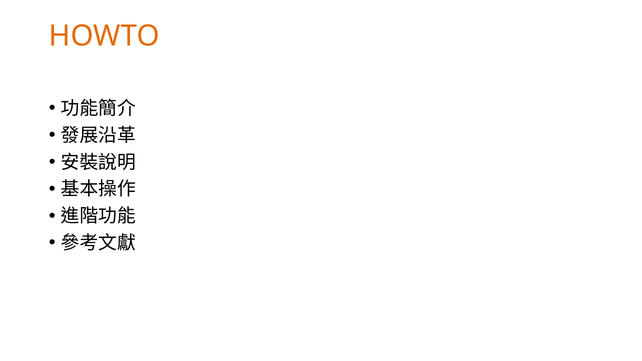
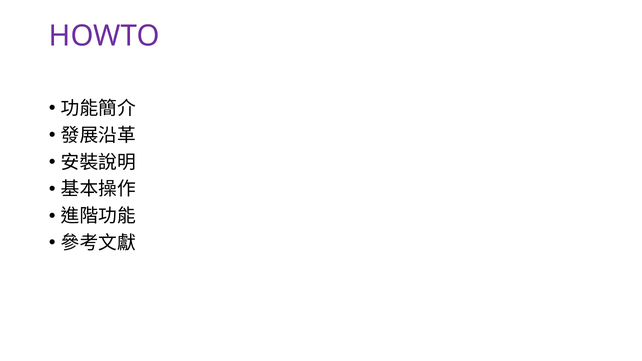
HOWTO colour: orange -> purple (104, 36)
